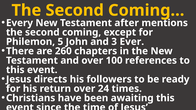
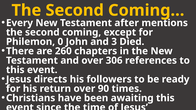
5: 5 -> 0 (60, 42)
Ever: Ever -> Died (132, 42)
100: 100 -> 306 (114, 61)
24: 24 -> 90 (103, 89)
